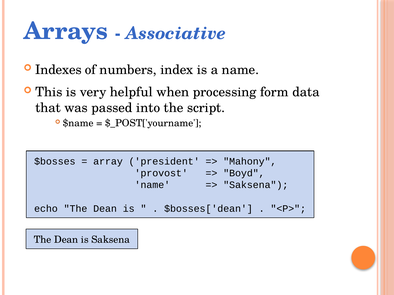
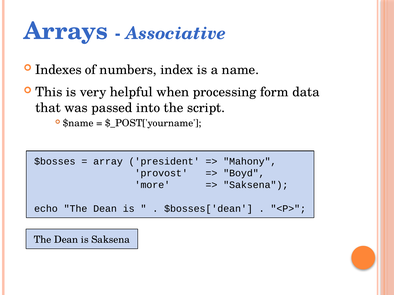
name: name -> more (152, 185)
